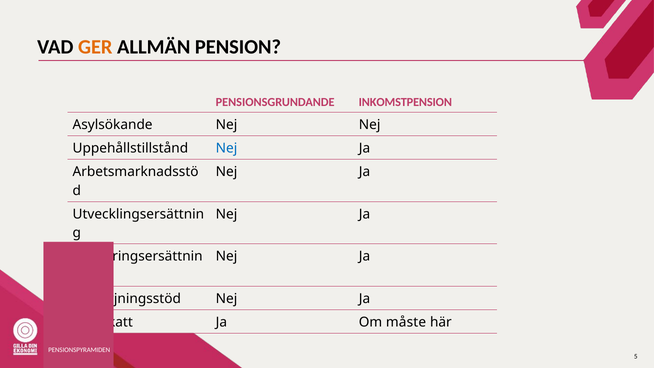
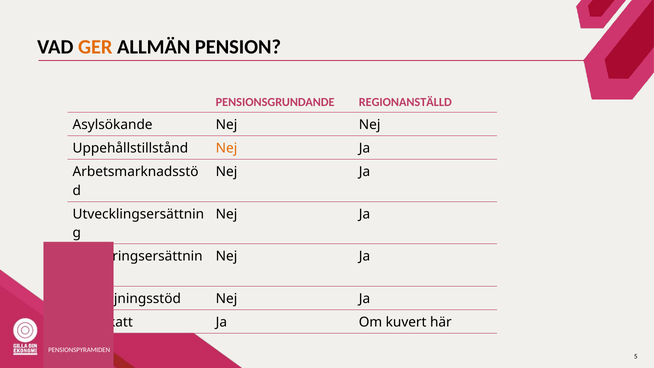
INKOMSTPENSION: INKOMSTPENSION -> REGIONANSTÄLLD (405, 102)
Nej colour: blue -> orange (227, 148)
måste: måste -> kuvert (406, 322)
